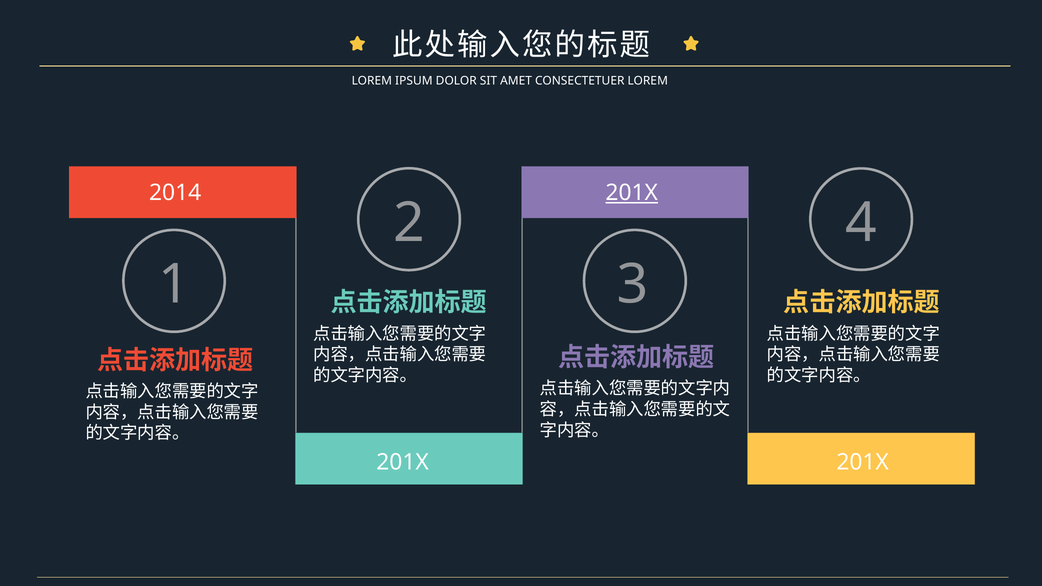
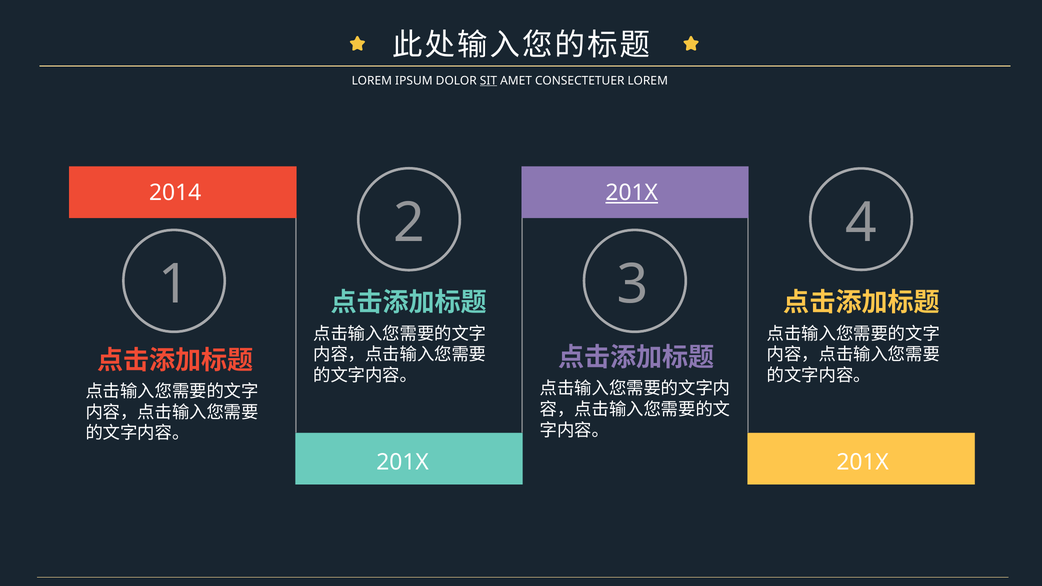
SIT underline: none -> present (488, 81)
